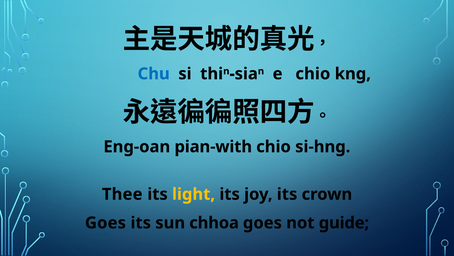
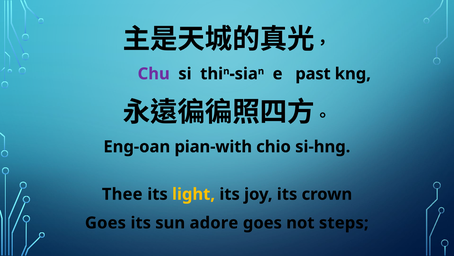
Chu colour: blue -> purple (154, 74)
e chio: chio -> past (313, 74)
chhoa: chhoa -> adore (214, 222)
guide: guide -> steps (344, 222)
